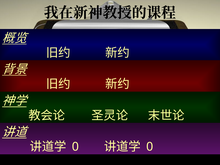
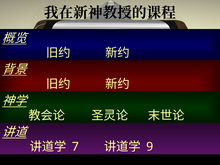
0: 0 -> 7 (75, 147)
0: 0 -> 9 (150, 147)
